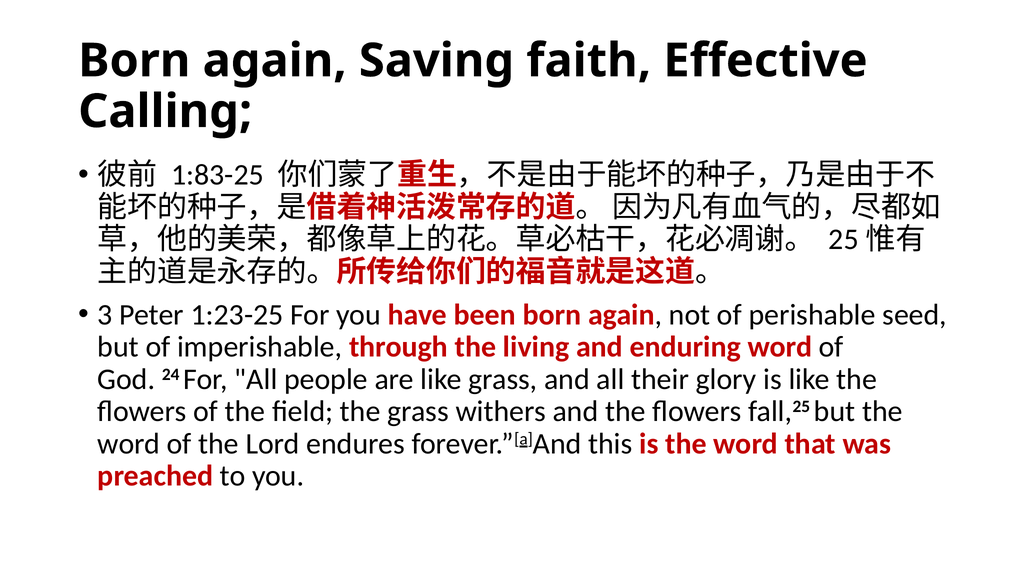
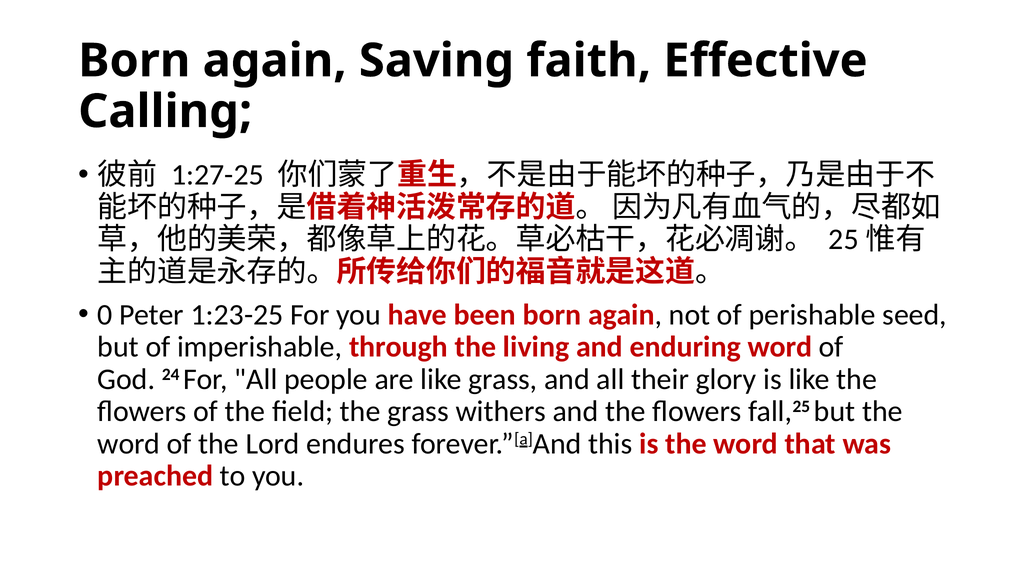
1:83-25: 1:83-25 -> 1:27-25 (217, 175)
3: 3 -> 0 (105, 315)
